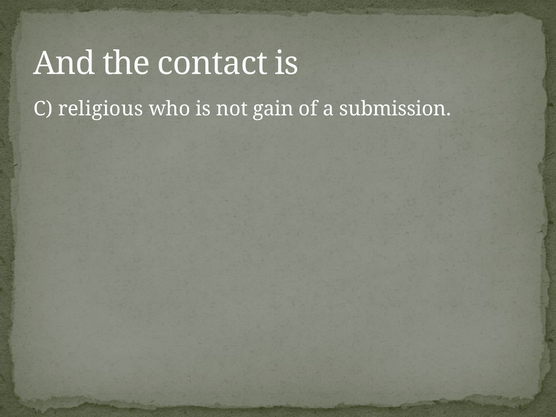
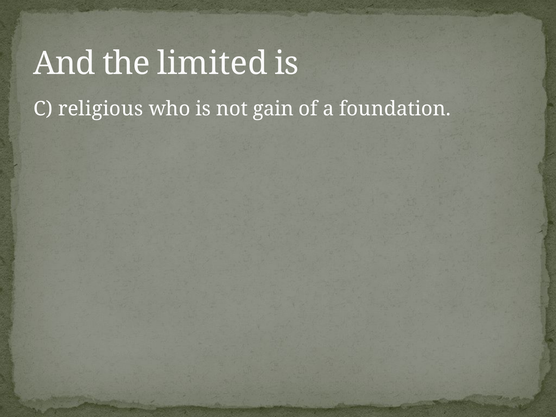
contact: contact -> limited (212, 63)
submission: submission -> foundation (395, 109)
